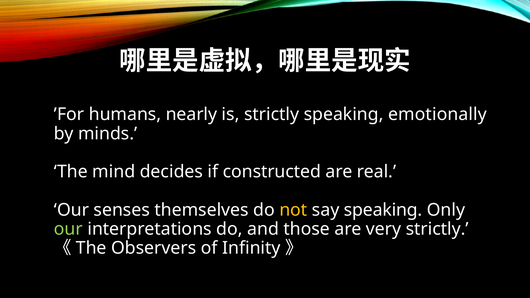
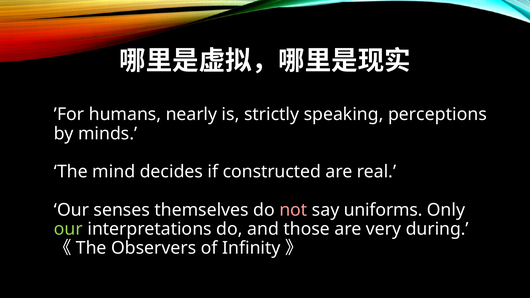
emotionally: emotionally -> perceptions (437, 115)
not colour: yellow -> pink (293, 210)
say speaking: speaking -> uniforms (383, 210)
very strictly: strictly -> during (437, 229)
